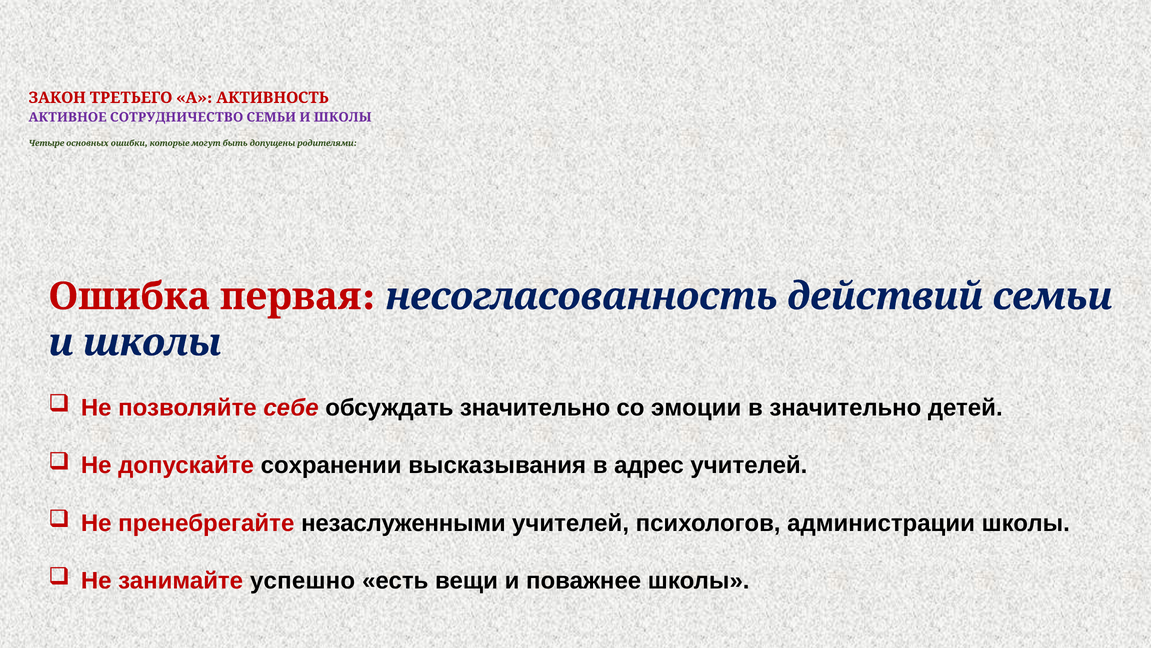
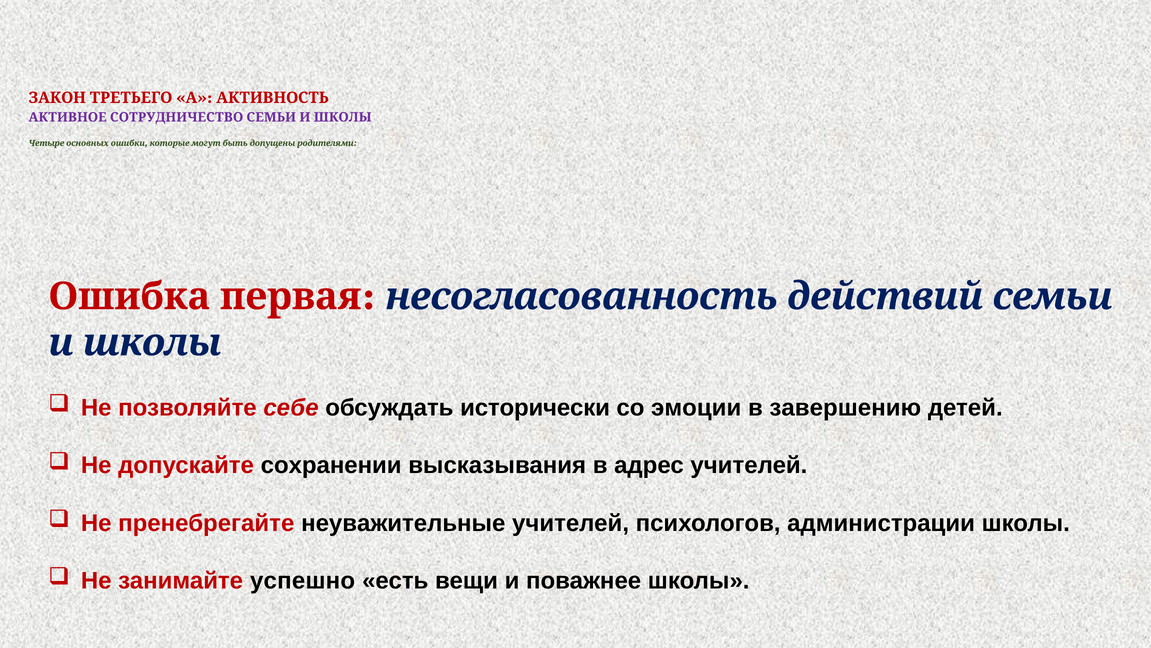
обсуждать значительно: значительно -> исторически (535, 407)
в значительно: значительно -> завершению (845, 407)
незаслуженными: незаслуженными -> неуважительные (403, 523)
